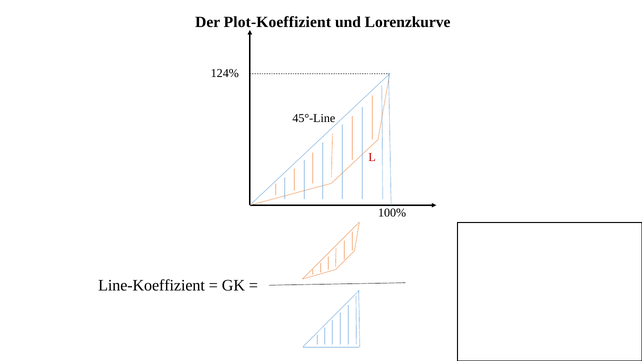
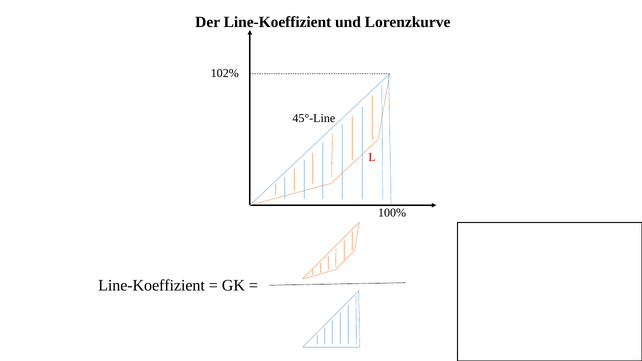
Der Plot-Koeffizient: Plot-Koeffizient -> Line-Koeffizient (277, 22)
124%: 124% -> 102% (225, 73)
